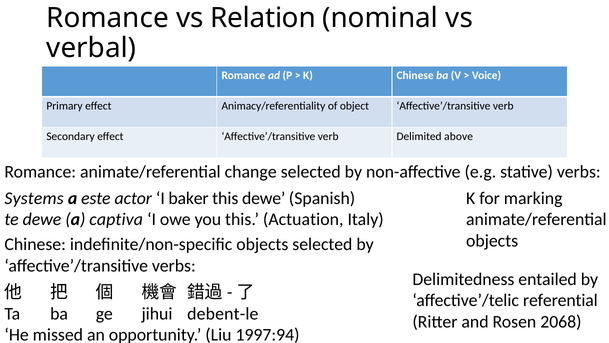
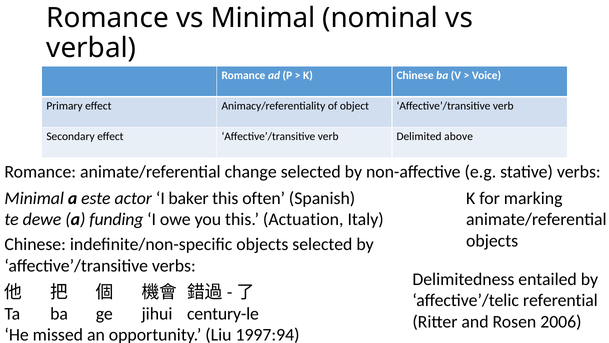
vs Relation: Relation -> Minimal (263, 18)
Systems: Systems -> Minimal (34, 198)
this dewe: dewe -> often (264, 198)
captiva: captiva -> funding (116, 219)
debent-le: debent-le -> century-le (223, 313)
2068: 2068 -> 2006 (561, 322)
